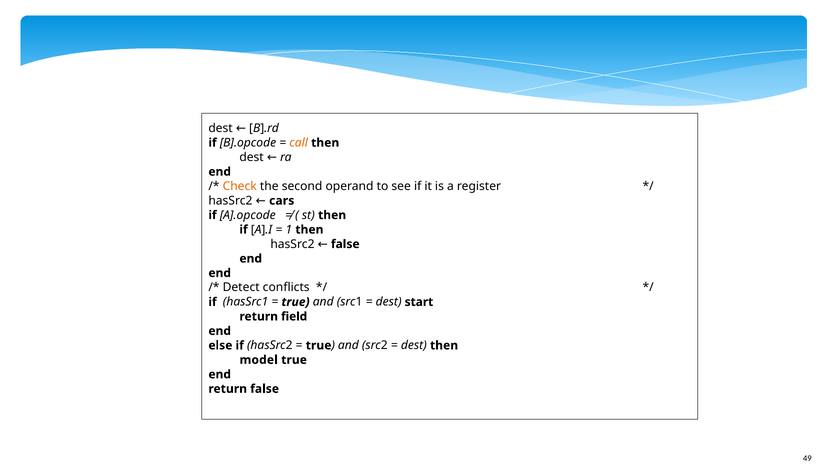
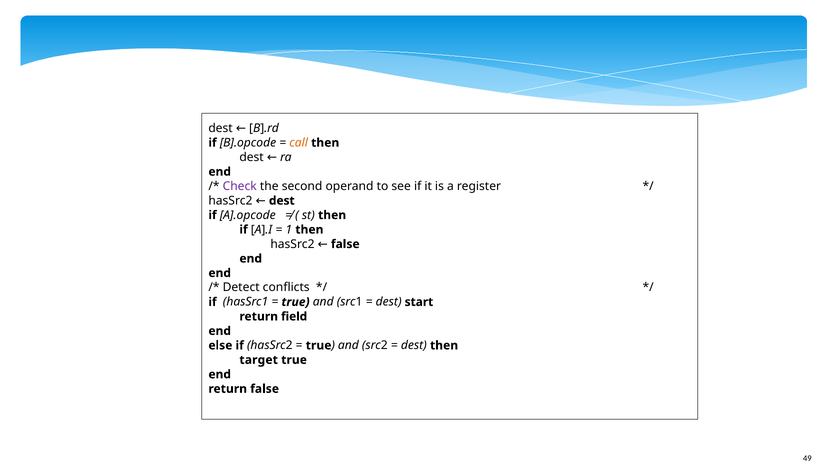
Check colour: orange -> purple (240, 186)
cars: cars -> dest (282, 201)
model: model -> target (259, 360)
